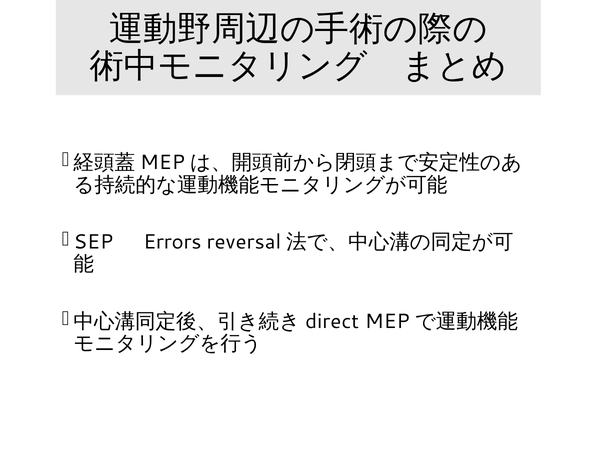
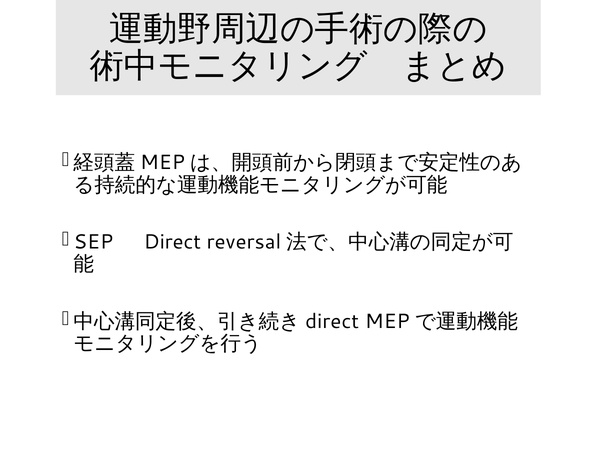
Errors: Errors -> Direct (172, 242)
